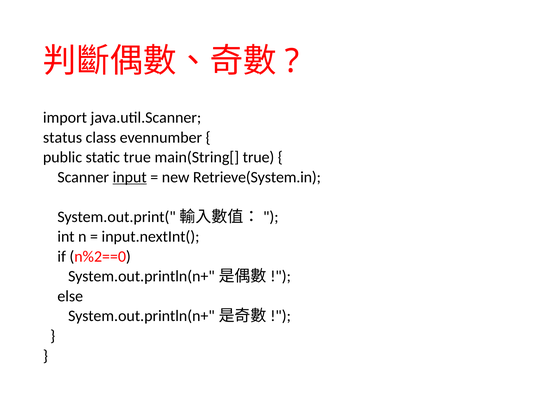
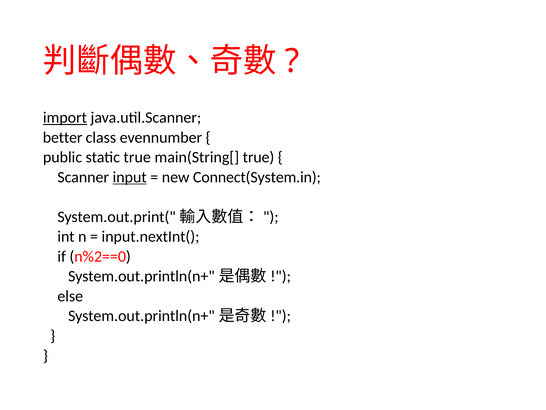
import underline: none -> present (65, 117)
status: status -> better (63, 137)
Retrieve(System.in: Retrieve(System.in -> Connect(System.in (257, 177)
